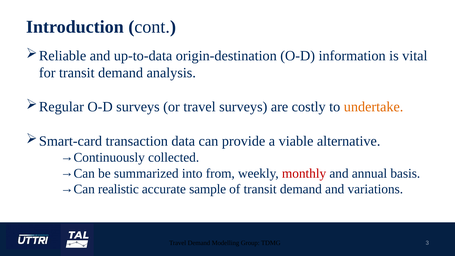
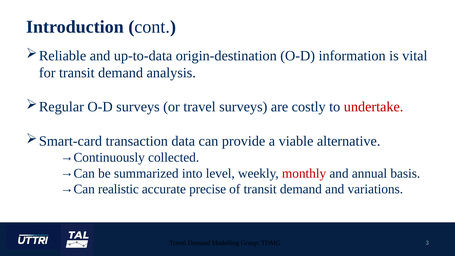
undertake colour: orange -> red (374, 107)
from: from -> level (220, 173)
sample: sample -> precise (208, 189)
